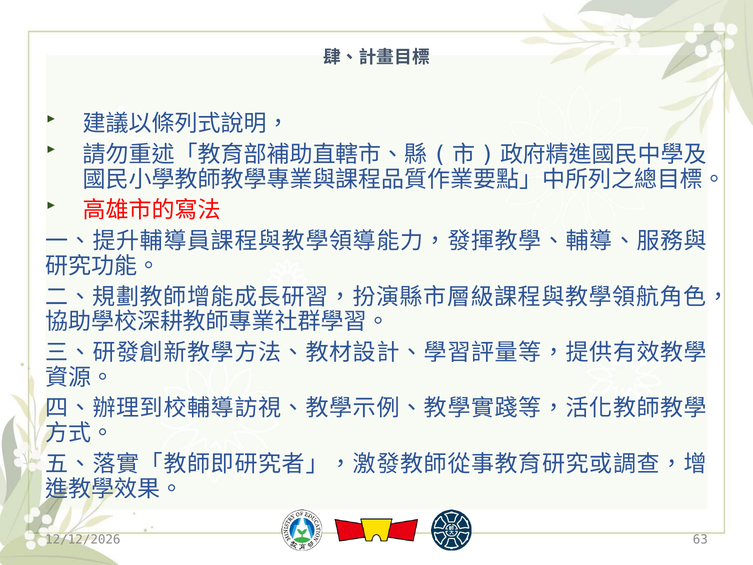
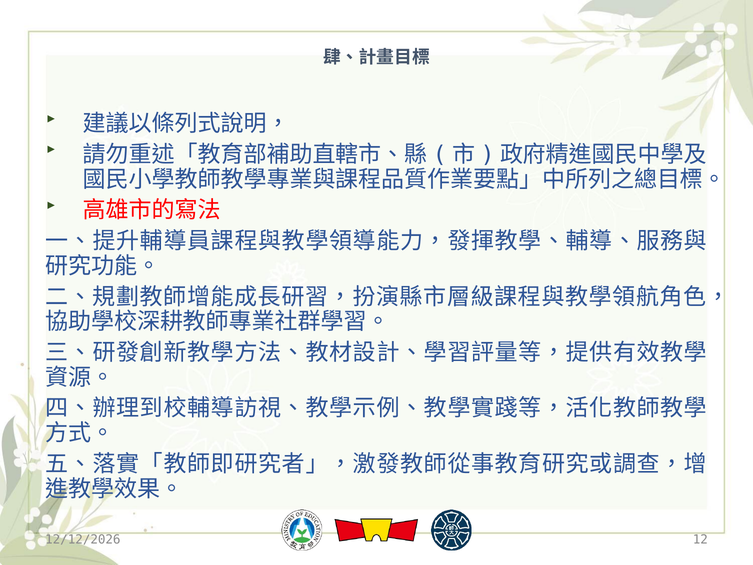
63: 63 -> 12 (700, 539)
